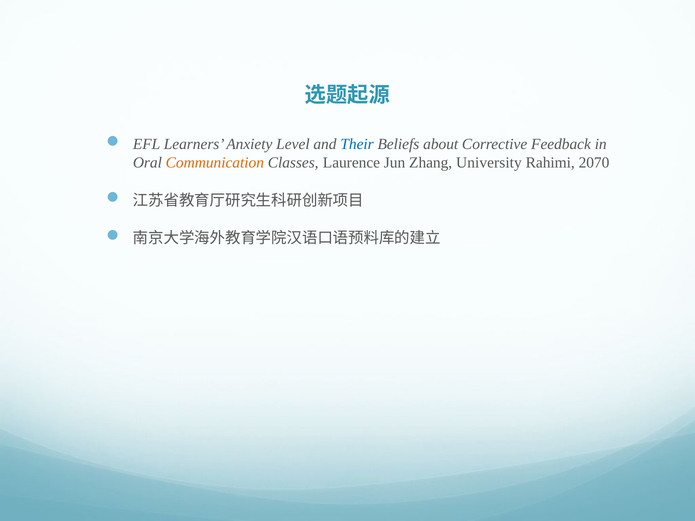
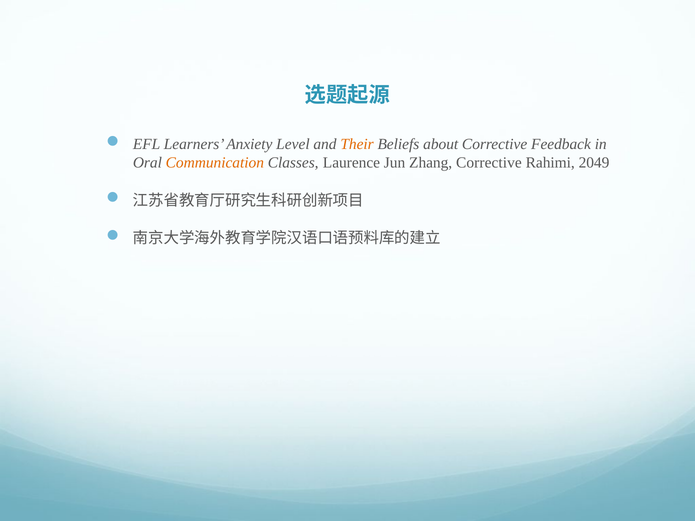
Their colour: blue -> orange (357, 144)
Zhang University: University -> Corrective (489, 163)
2070: 2070 -> 2049 (594, 163)
